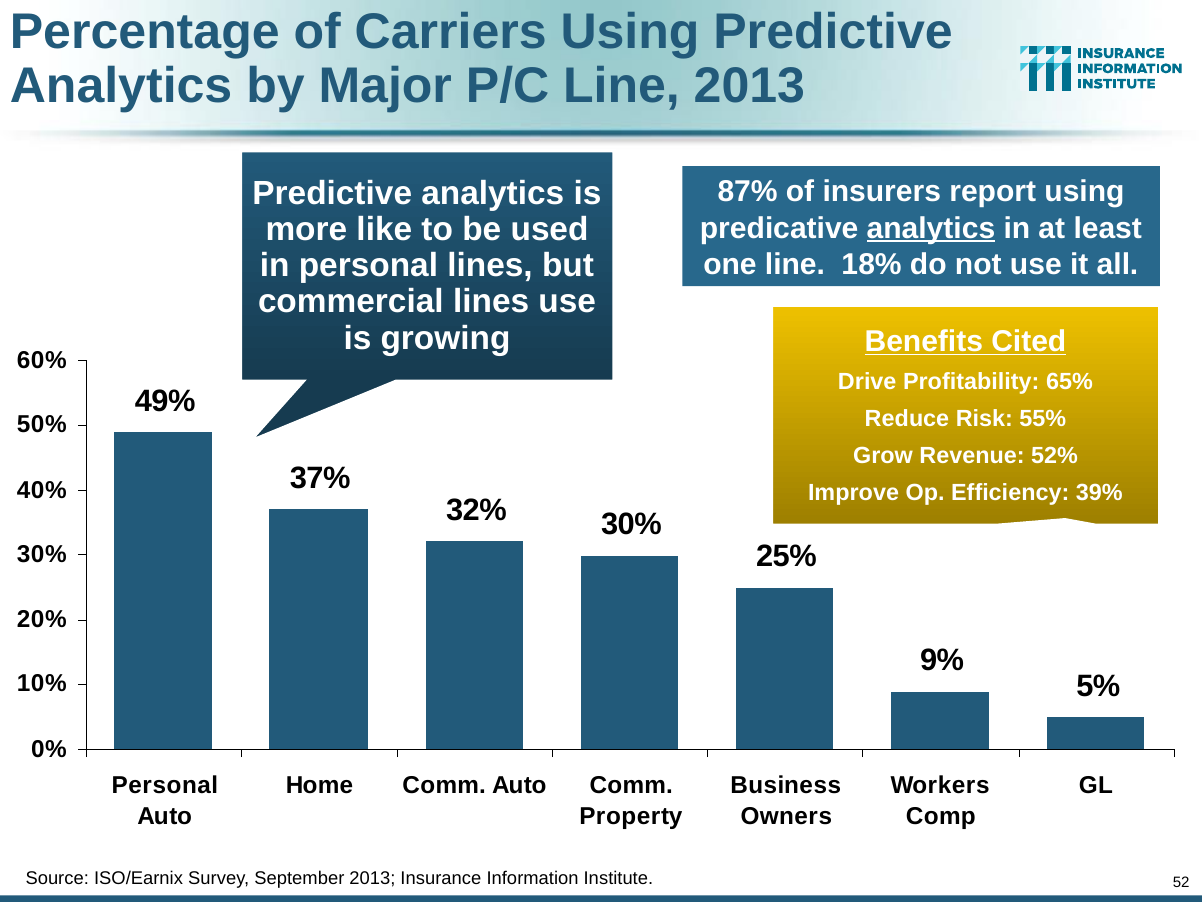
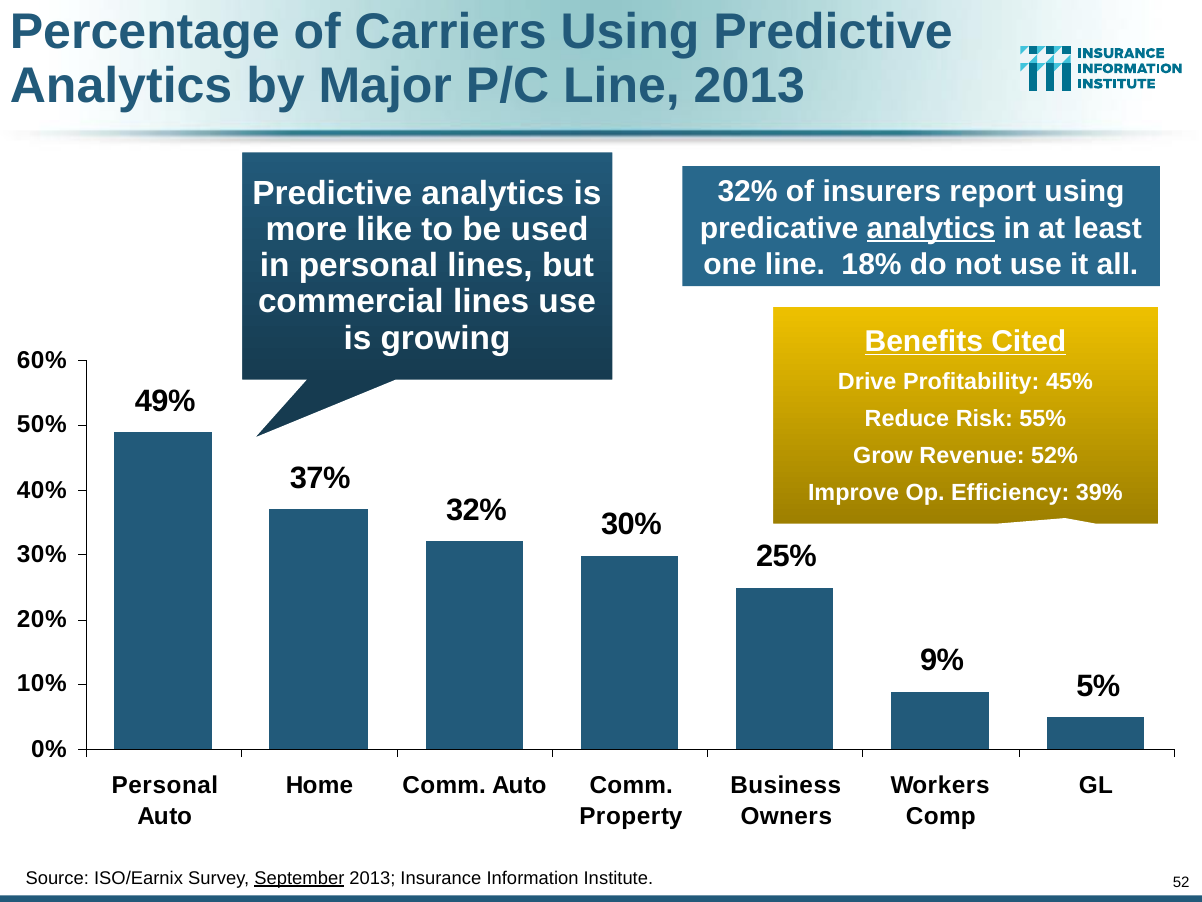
87%: 87% -> 32% (748, 192)
65%: 65% -> 45% (1069, 382)
September underline: none -> present (299, 878)
